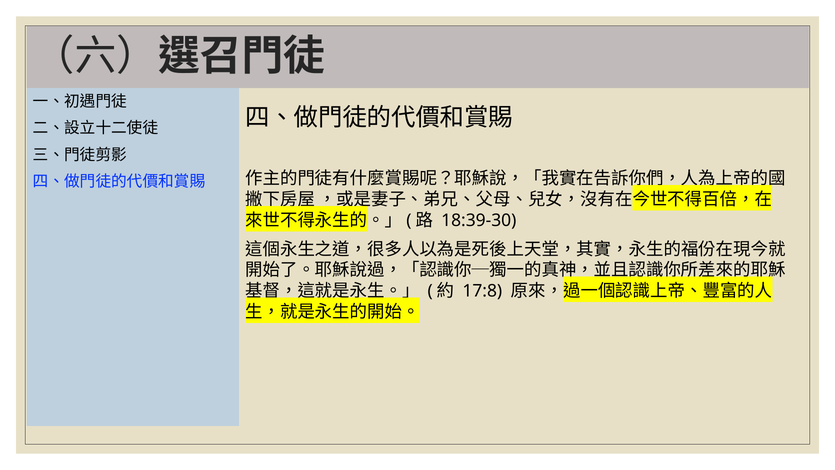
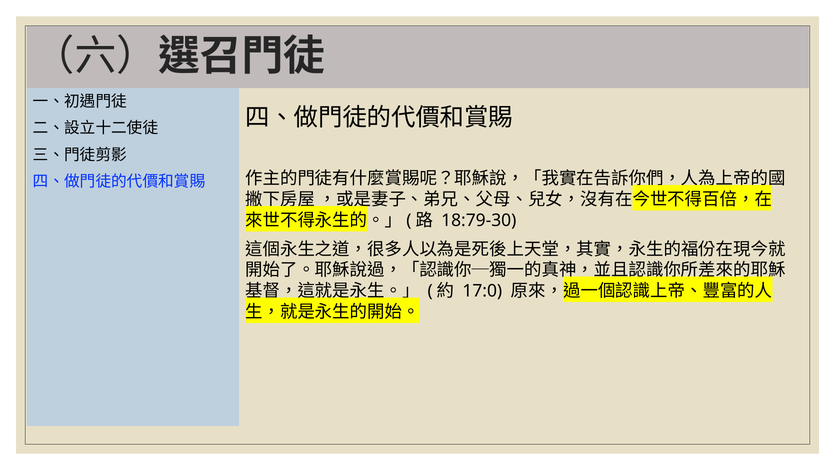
18:39-30: 18:39-30 -> 18:79-30 (479, 220)
17:8: 17:8 -> 17:0 (482, 291)
